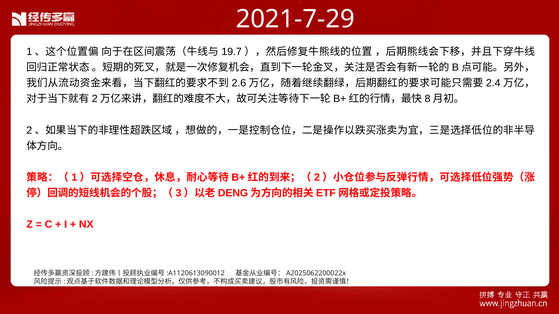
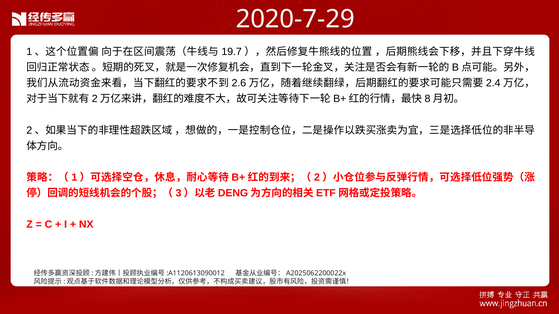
2021-7-29: 2021-7-29 -> 2020-7-29 (295, 19)
